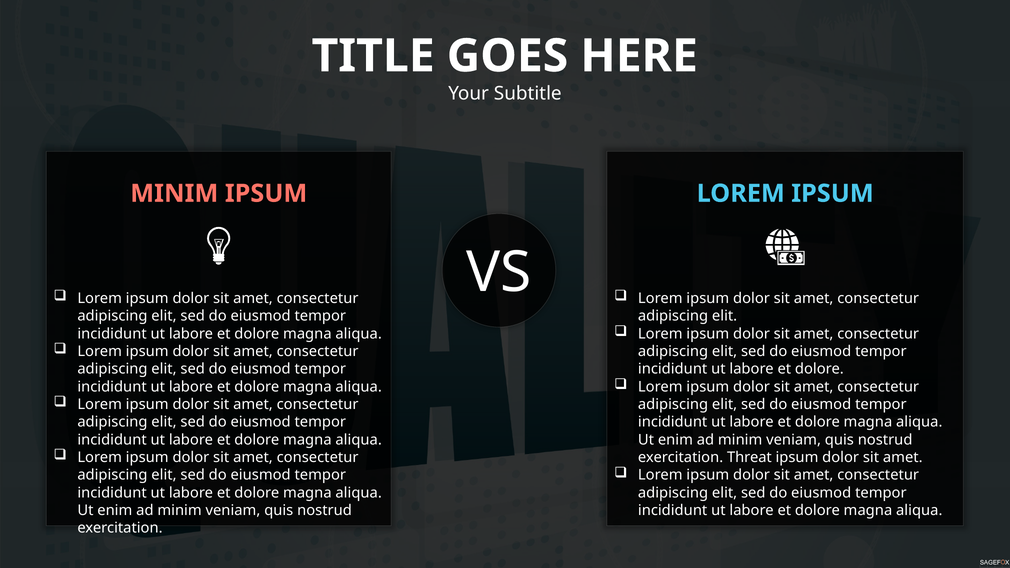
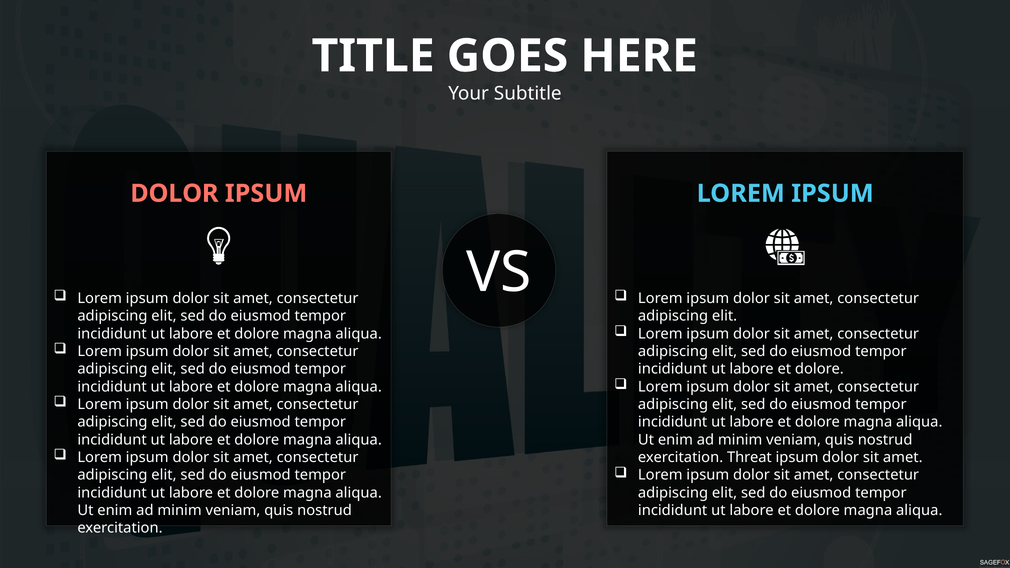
MINIM: MINIM -> DOLOR (174, 194)
